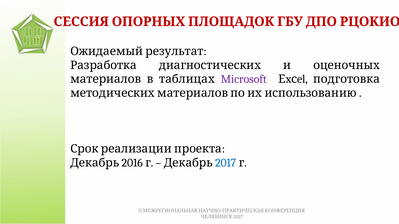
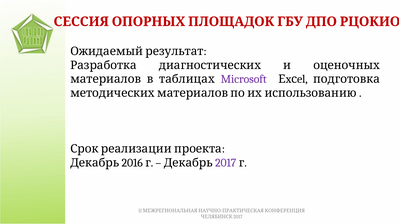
2017 colour: blue -> purple (226, 163)
